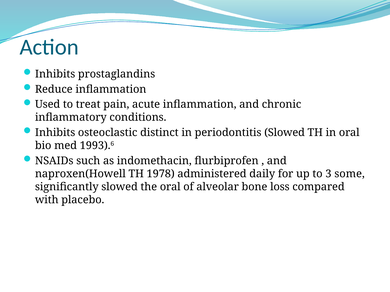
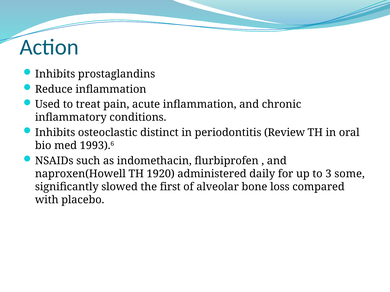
periodontitis Slowed: Slowed -> Review (285, 133)
1978: 1978 -> 1920 (161, 174)
the oral: oral -> first (170, 187)
